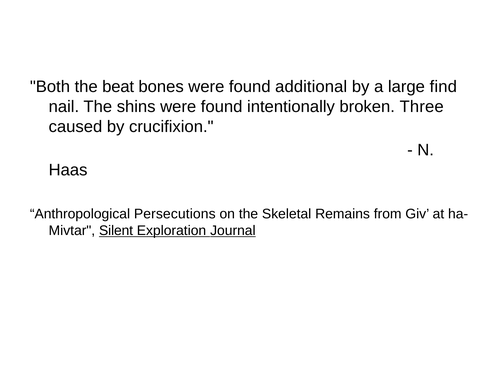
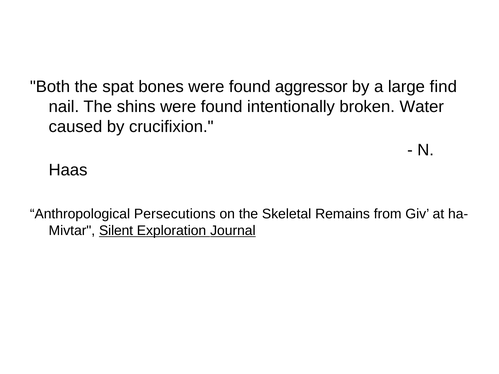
beat: beat -> spat (118, 87)
additional: additional -> aggressor (311, 87)
Three: Three -> Water (422, 107)
